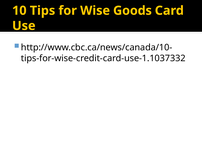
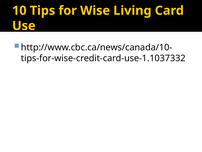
Goods: Goods -> Living (132, 11)
